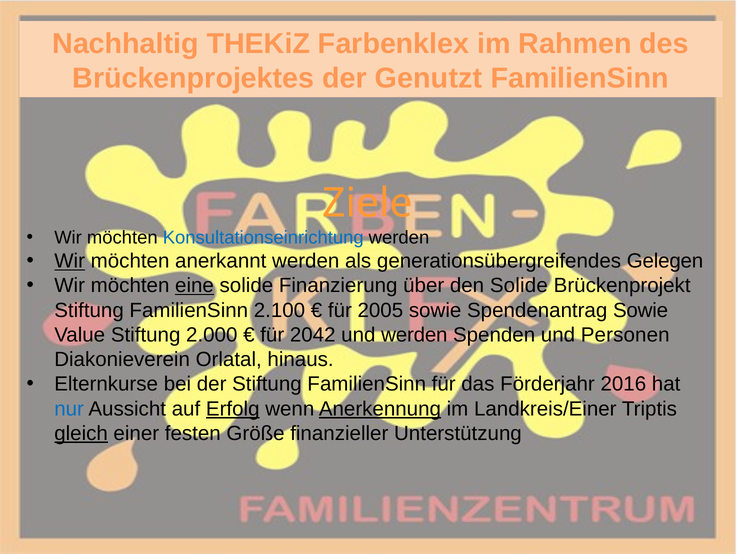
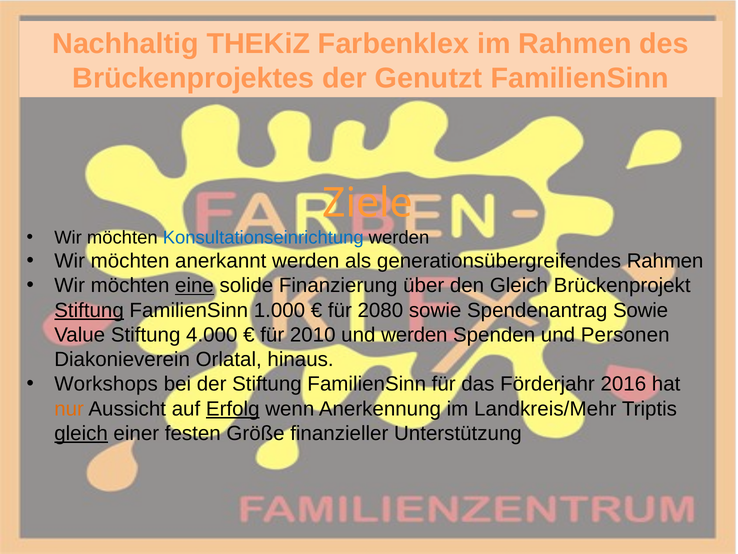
Wir underline: present -> none (70, 261)
generationsübergreifendes Gelegen: Gelegen -> Rahmen (665, 261)
den Solide: Solide -> Gleich (519, 285)
Stiftung underline: none -> present (89, 310)
2.100: 2.100 -> 1.000 (279, 310)
2005: 2005 -> 2080 (380, 310)
2.000: 2.000 -> 4.000 (212, 335)
2042: 2042 -> 2010 (313, 335)
Elternkurse: Elternkurse -> Workshops (106, 384)
nur colour: blue -> orange (69, 408)
Anerkennung underline: present -> none (380, 408)
Landkreis/Einer: Landkreis/Einer -> Landkreis/Mehr (545, 408)
